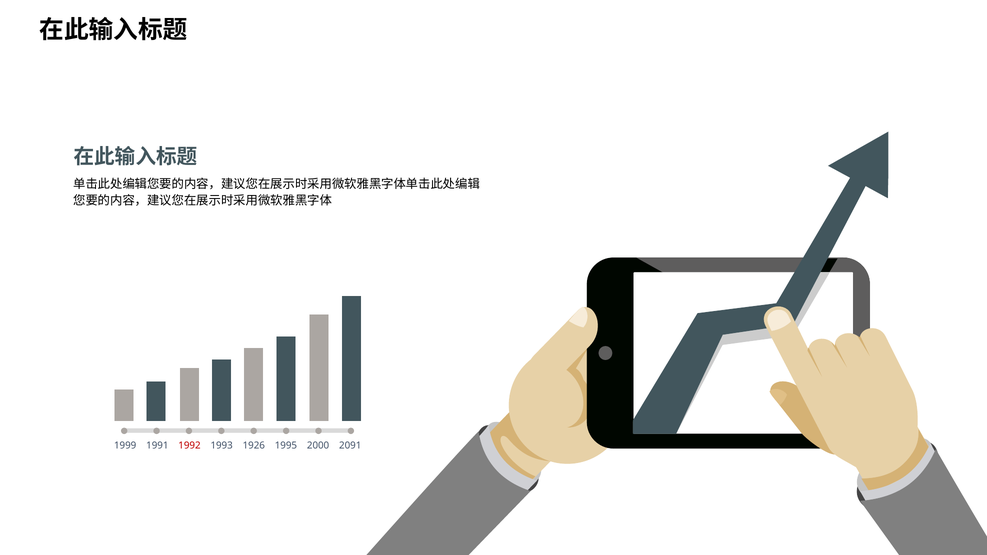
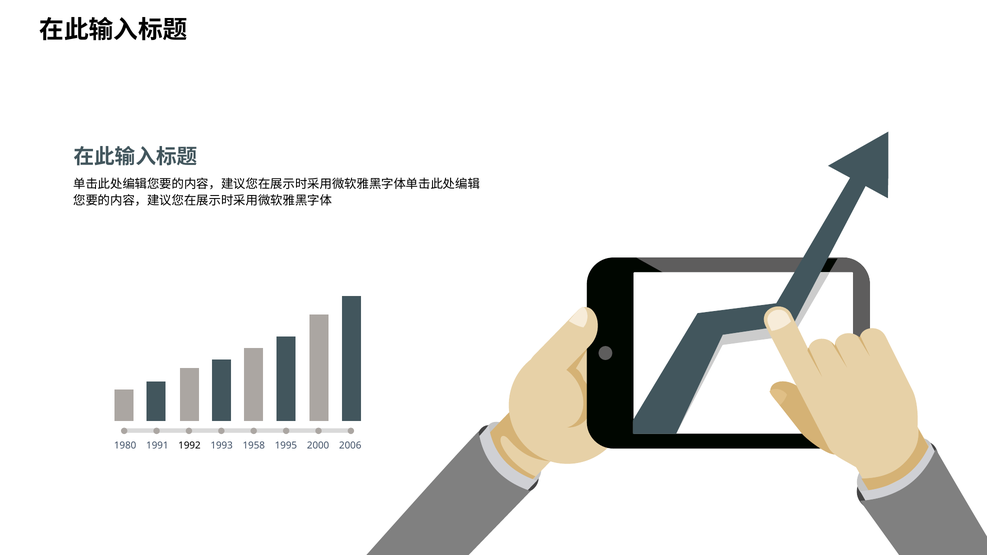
1999: 1999 -> 1980 (125, 446)
1992 colour: red -> black (189, 446)
1926: 1926 -> 1958 (254, 446)
2091: 2091 -> 2006 (350, 446)
